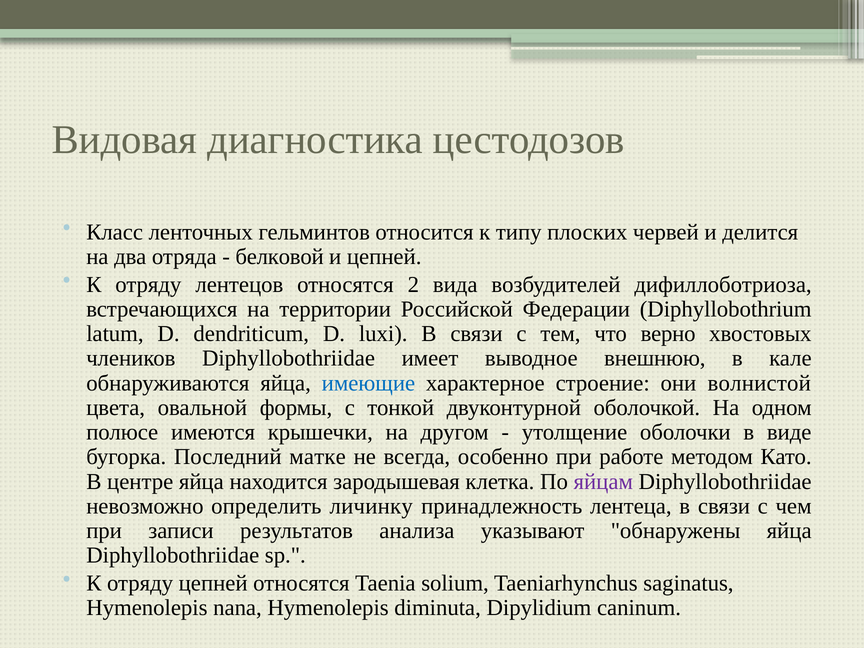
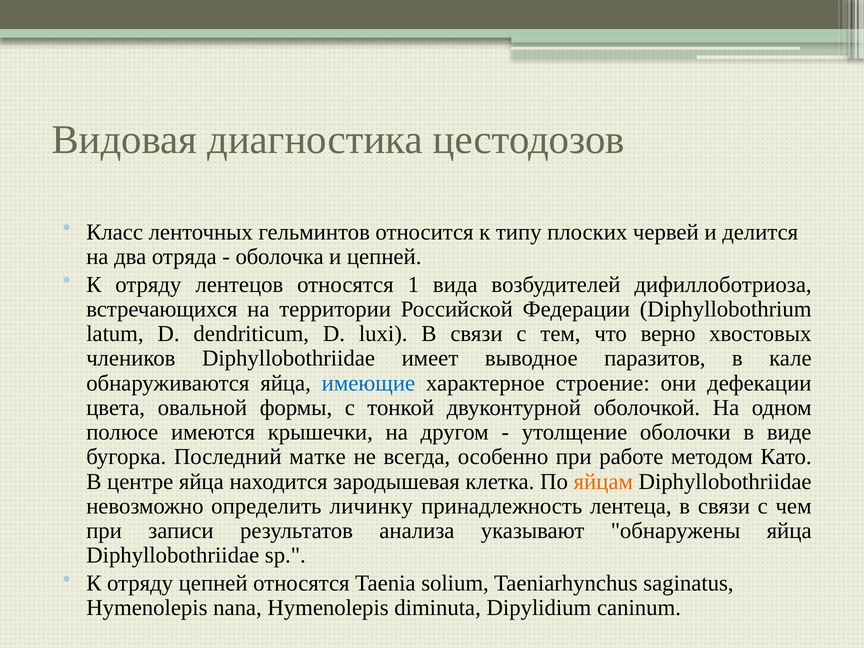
белковой: белковой -> оболочка (280, 257)
2: 2 -> 1 (413, 285)
внешнюю: внешнюю -> паразитов (655, 358)
волнистой: волнистой -> дефекации (759, 383)
яйцам colour: purple -> orange (603, 482)
